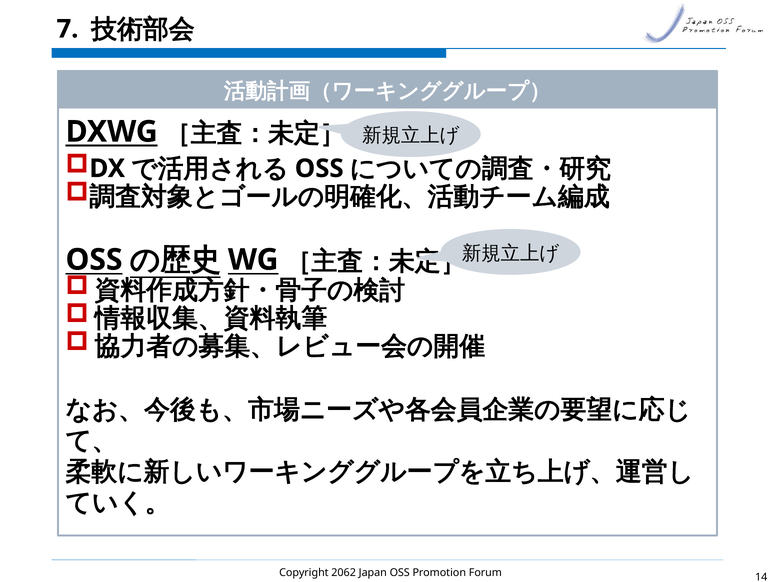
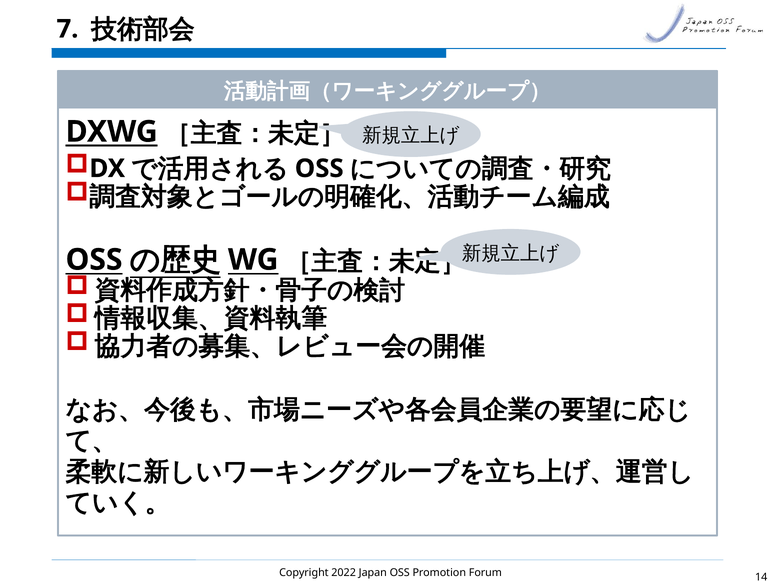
2062: 2062 -> 2022 (344, 572)
